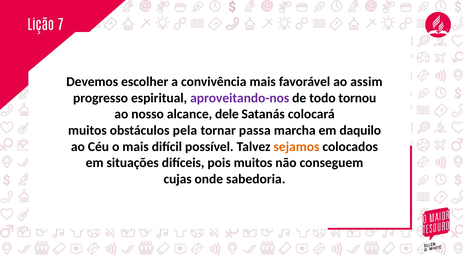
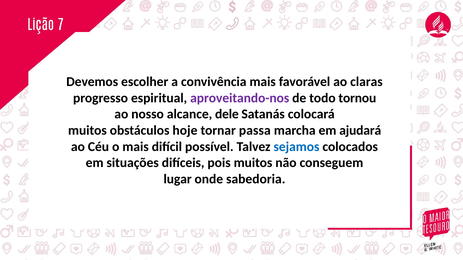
assim: assim -> claras (366, 82)
pela: pela -> hoje (185, 131)
daquilo: daquilo -> ajudará (360, 131)
sejamos colour: orange -> blue (296, 147)
cujas: cujas -> lugar (178, 179)
